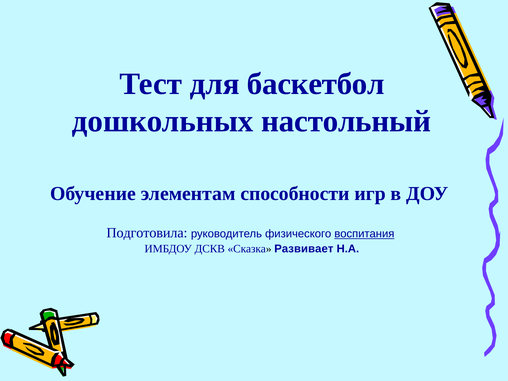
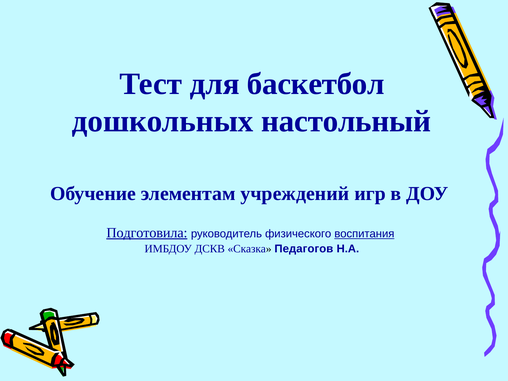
способности: способности -> учреждений (295, 194)
Подготовила underline: none -> present (147, 233)
Развивает: Развивает -> Педагогов (304, 249)
